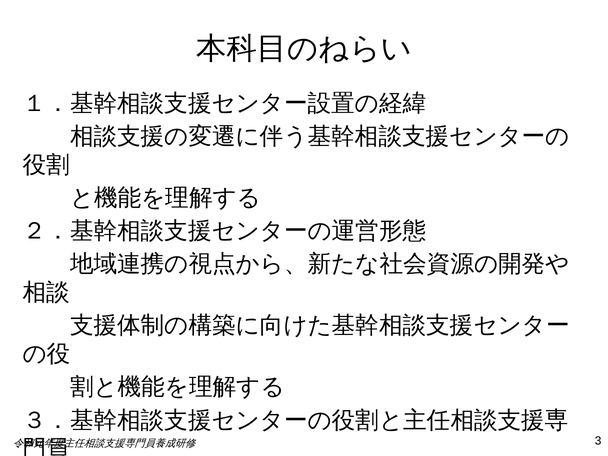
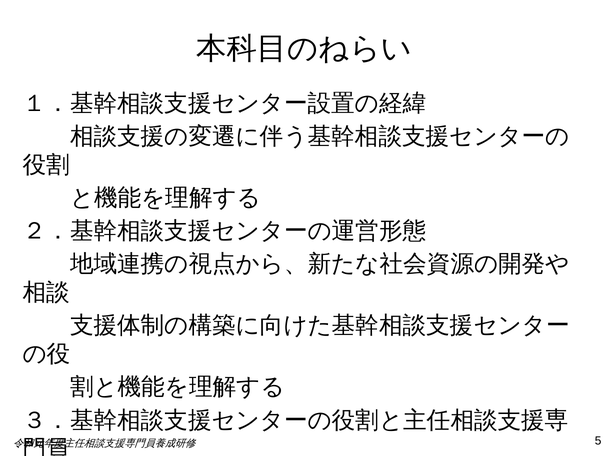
3: 3 -> 5 (598, 441)
